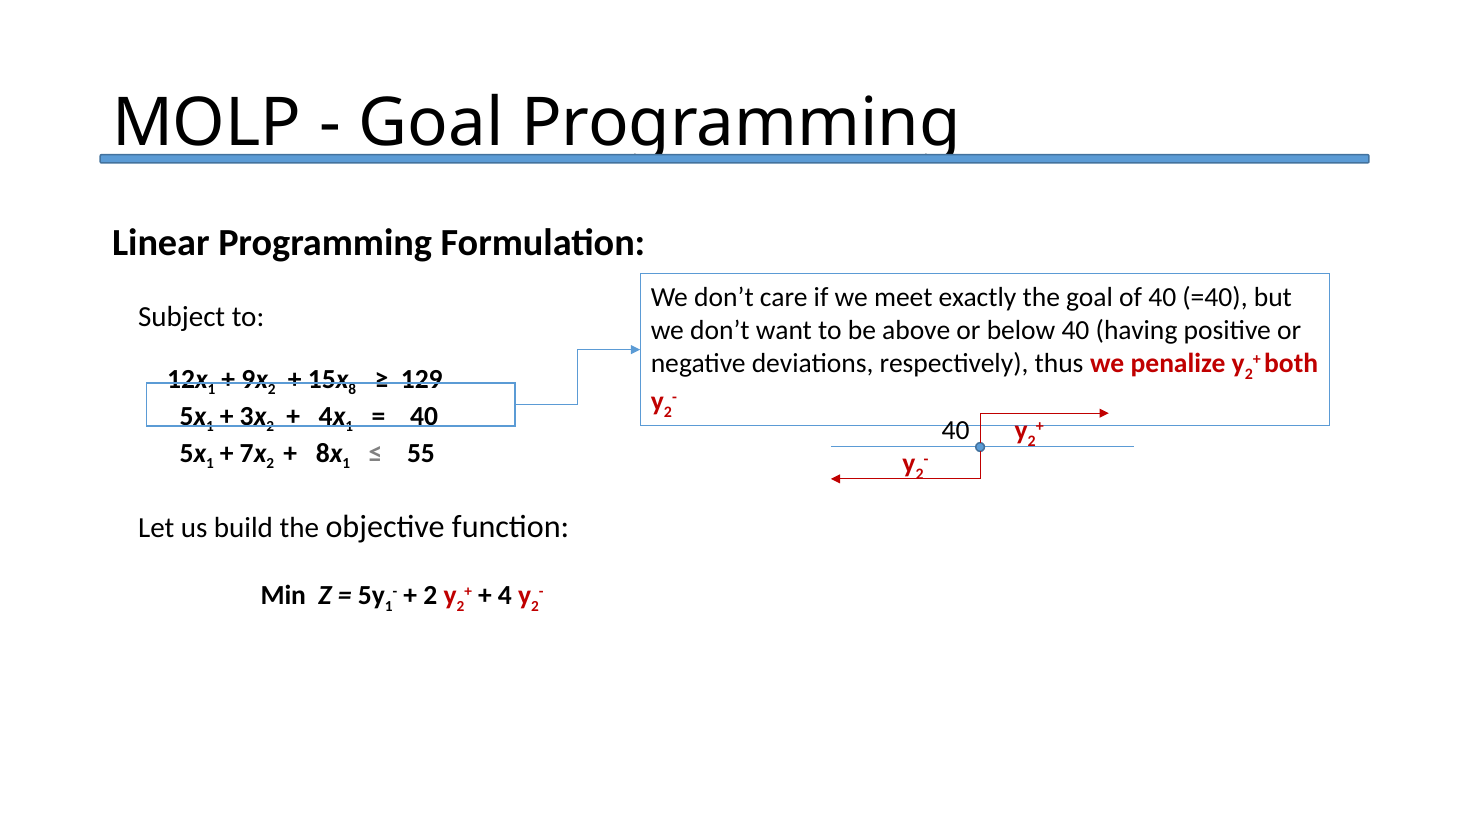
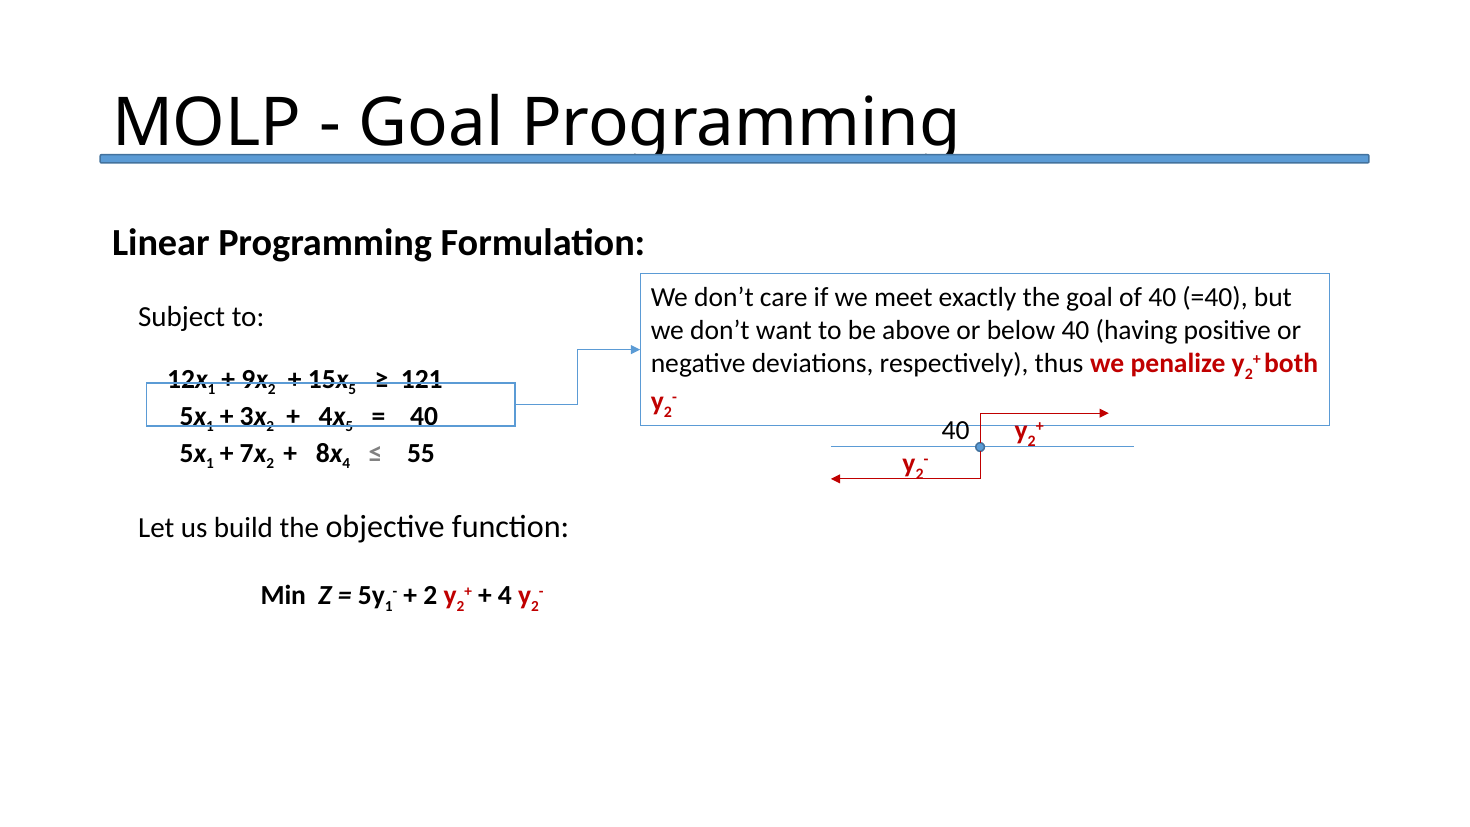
8: 8 -> 5 (352, 390)
129: 129 -> 121 (422, 379)
1: 1 -> 5 (349, 427)
1: 1 -> 4 (346, 464)
